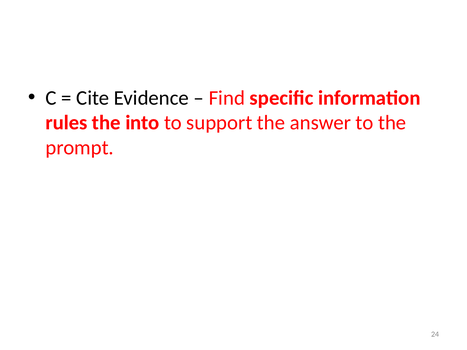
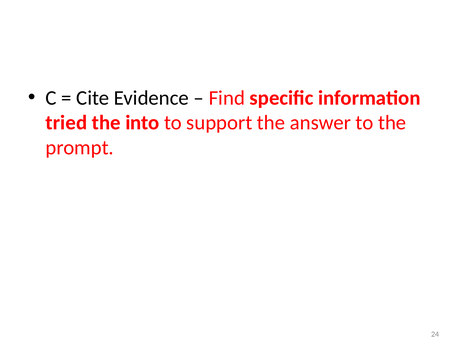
rules: rules -> tried (66, 123)
